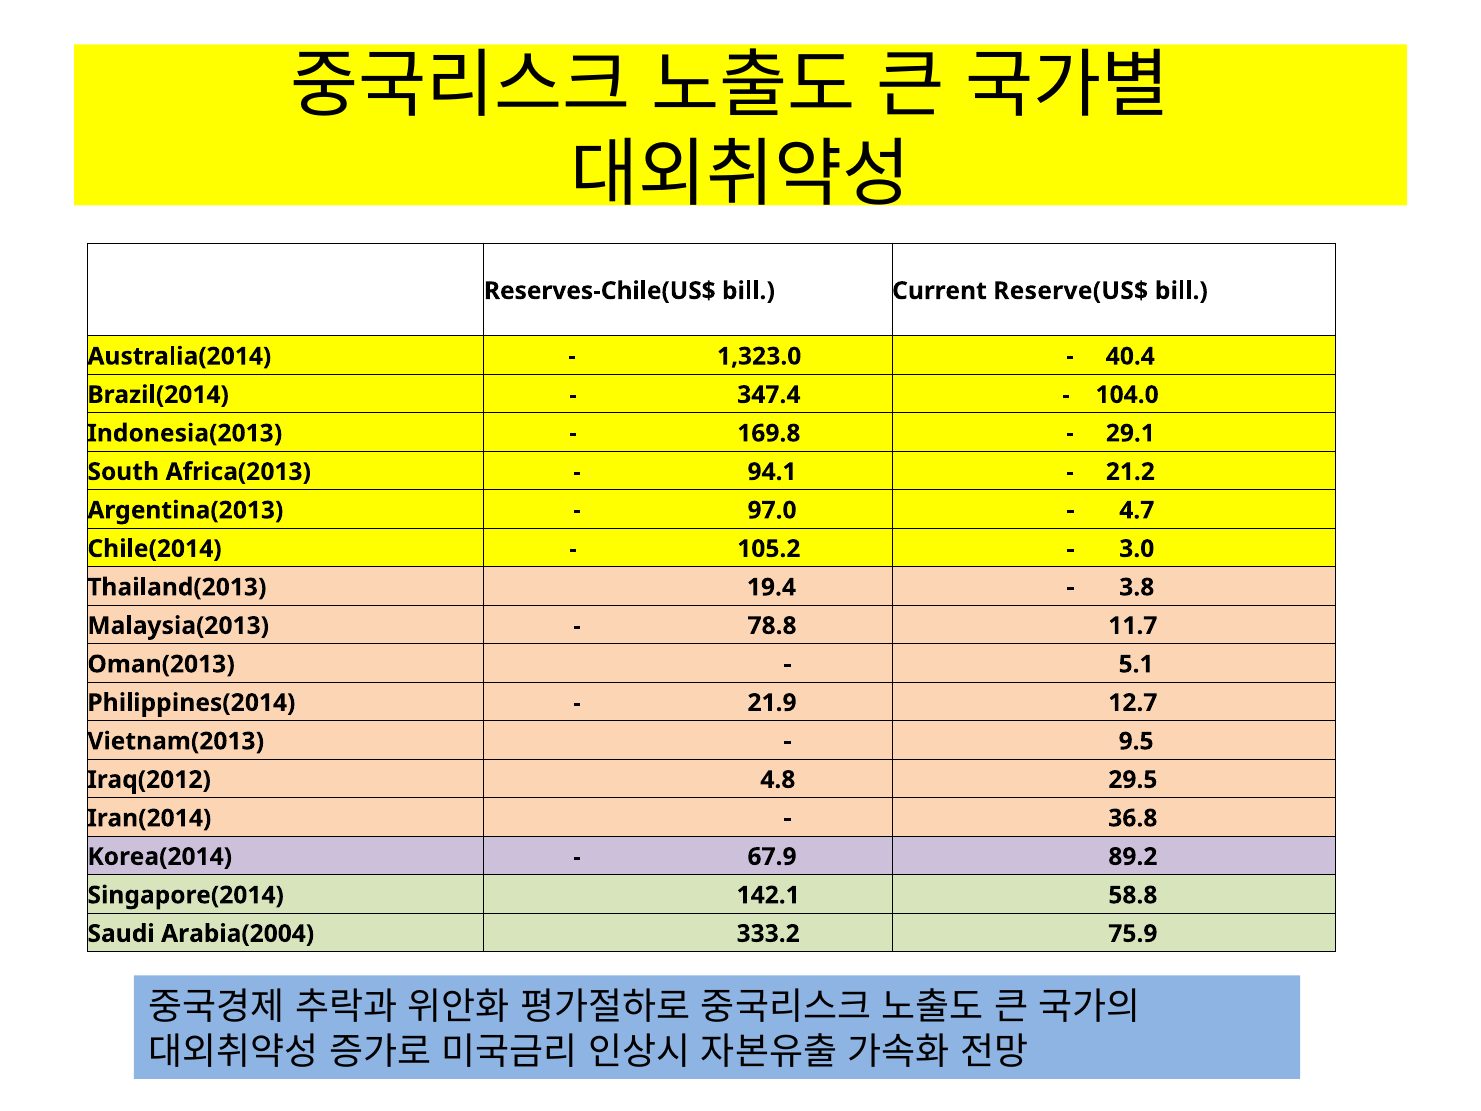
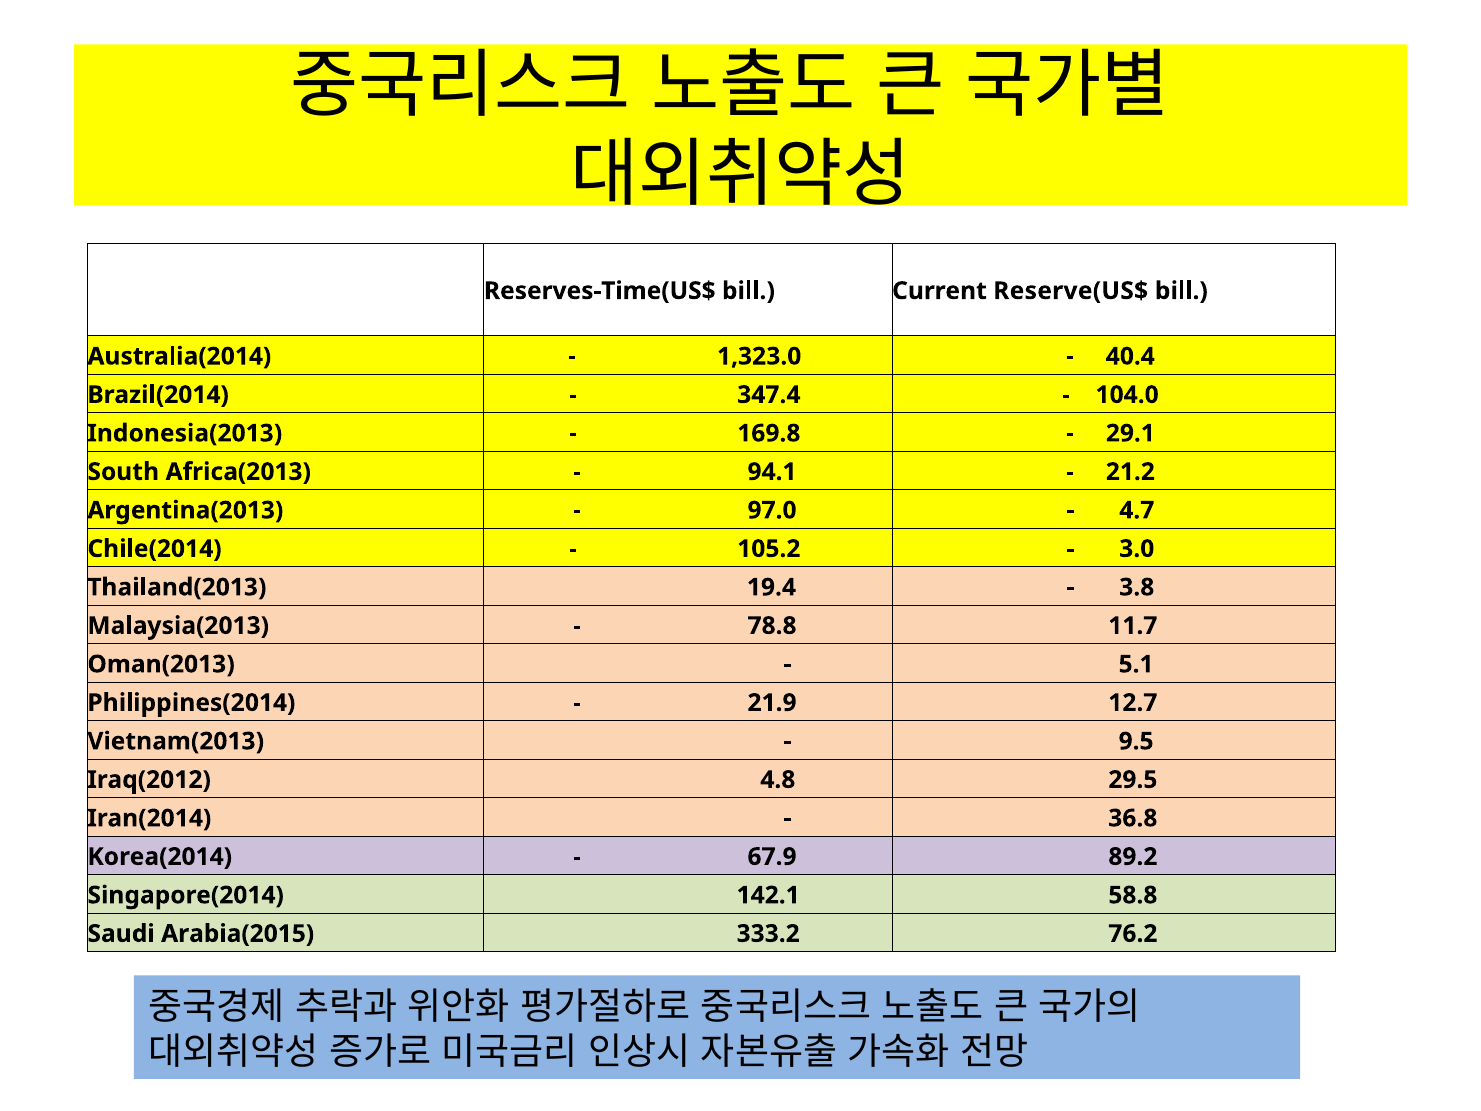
Reserves-Chile(US$: Reserves-Chile(US$ -> Reserves-Time(US$ (600, 291)
Arabia(2004: Arabia(2004 -> Arabia(2015 (238, 934)
75.9: 75.9 -> 76.2 (1133, 934)
